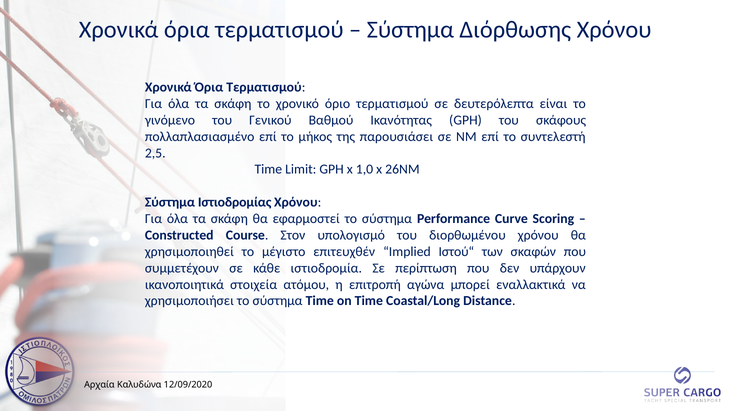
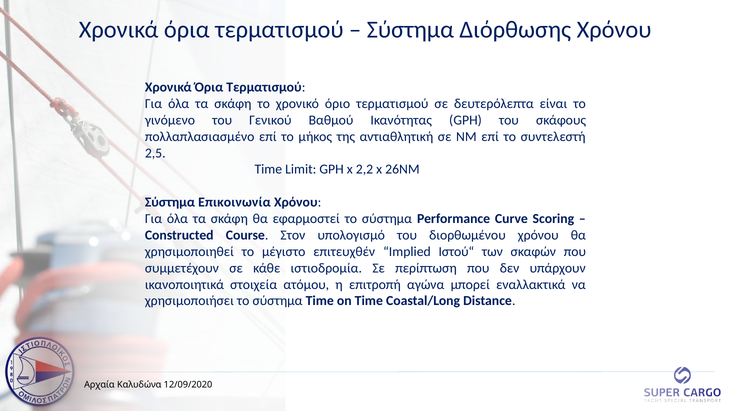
παρουσιάσει: παρουσιάσει -> αντιαθλητική (396, 137)
1,0: 1,0 -> 2,2 (364, 170)
Ιστιοδρομίας: Ιστιοδρομίας -> Επικοινωνία (234, 202)
